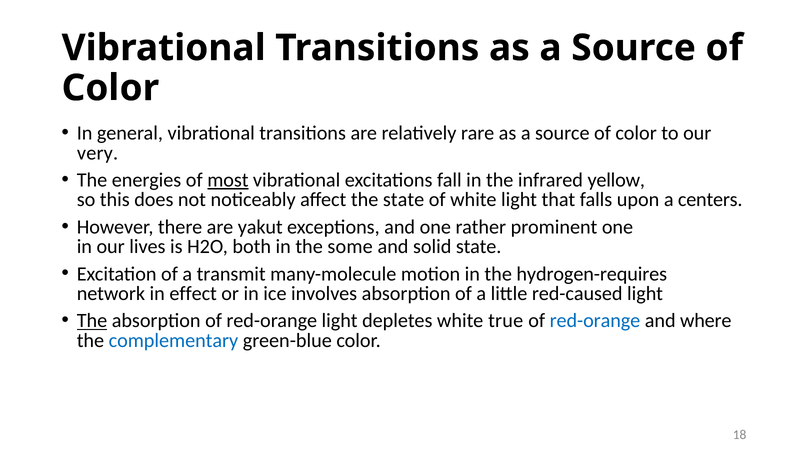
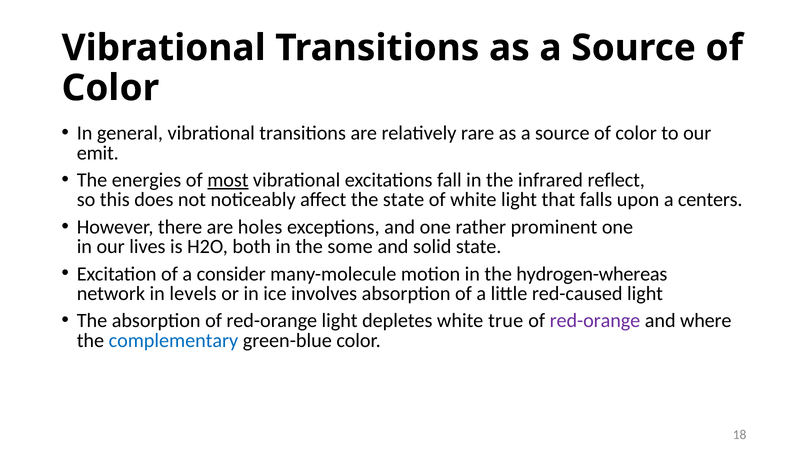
very: very -> emit (98, 153)
yellow: yellow -> reflect (616, 180)
yakut: yakut -> holes (260, 227)
transmit: transmit -> consider (231, 274)
hydrogen-requires: hydrogen-requires -> hydrogen-whereas (592, 274)
effect: effect -> levels (193, 293)
The underline: present -> none (92, 320)
red-orange colour: blue -> purple (595, 320)
